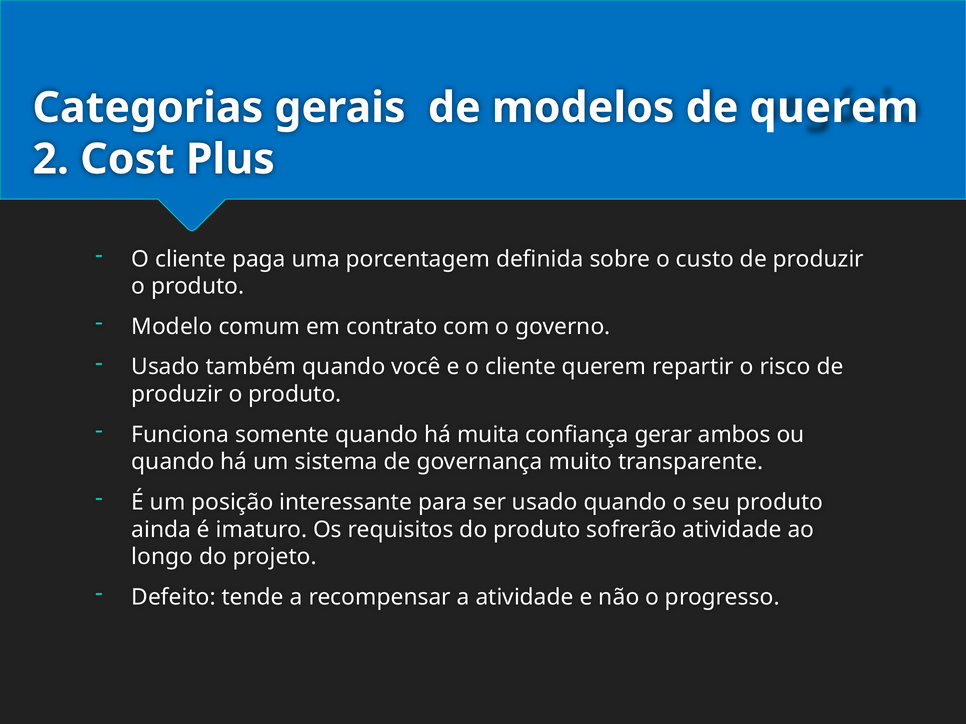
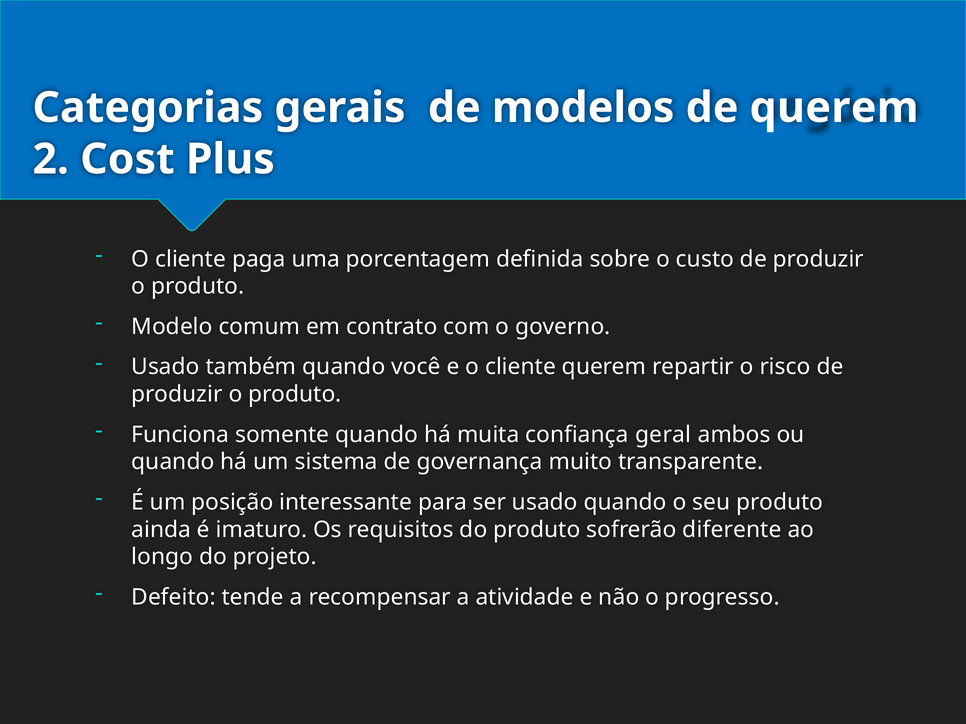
gerar: gerar -> geral (663, 435)
sofrerão atividade: atividade -> diferente (732, 530)
